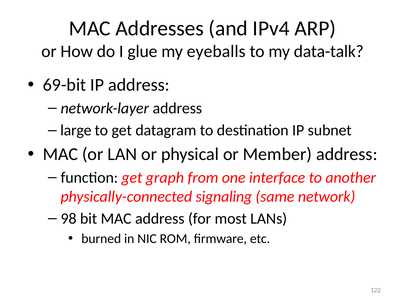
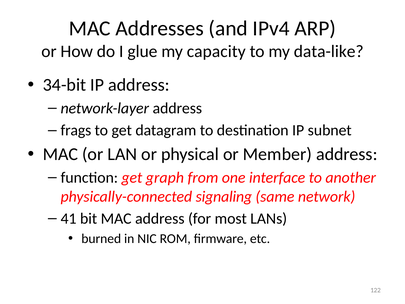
eyeballs: eyeballs -> capacity (216, 52)
data-talk: data-talk -> data-like (329, 52)
69-bit: 69-bit -> 34-bit (65, 85)
large: large -> frags (76, 130)
98: 98 -> 41 (69, 218)
